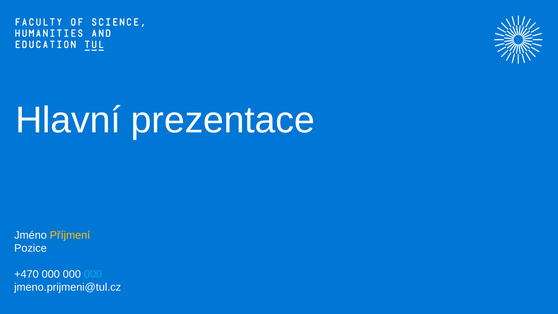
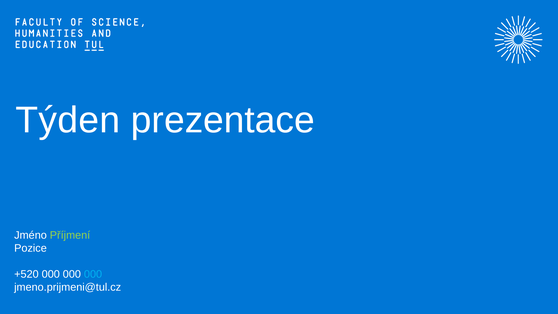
Hlavní: Hlavní -> Týden (68, 120)
Příjmení colour: yellow -> light green (70, 235)
+470: +470 -> +520 (26, 274)
